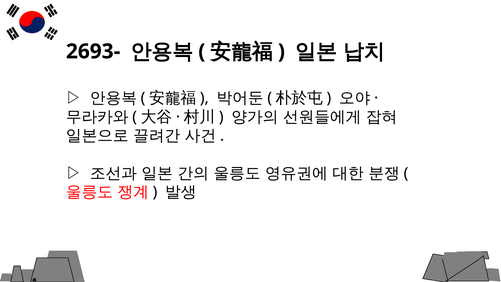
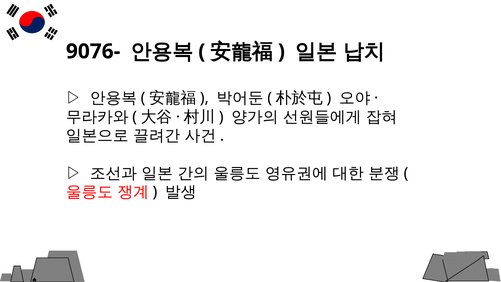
2693-: 2693- -> 9076- (93, 51)
